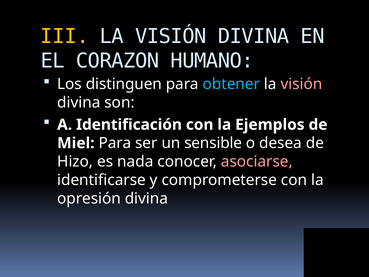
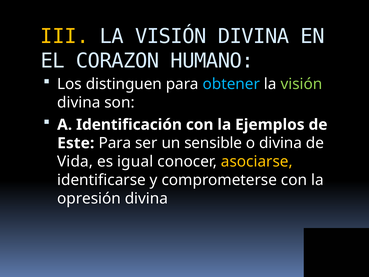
visión colour: pink -> light green (301, 84)
Miel: Miel -> Este (76, 143)
o desea: desea -> divina (280, 143)
Hizo: Hizo -> Vida (75, 161)
nada: nada -> igual (135, 161)
asociarse colour: pink -> yellow (257, 161)
